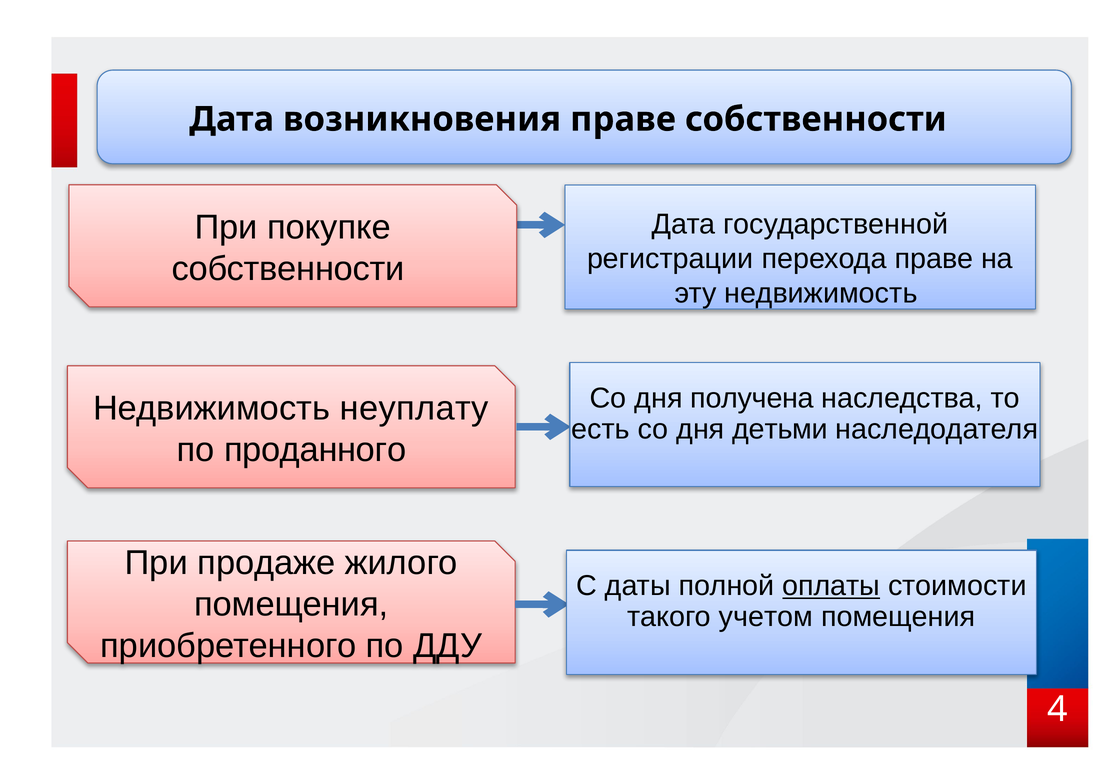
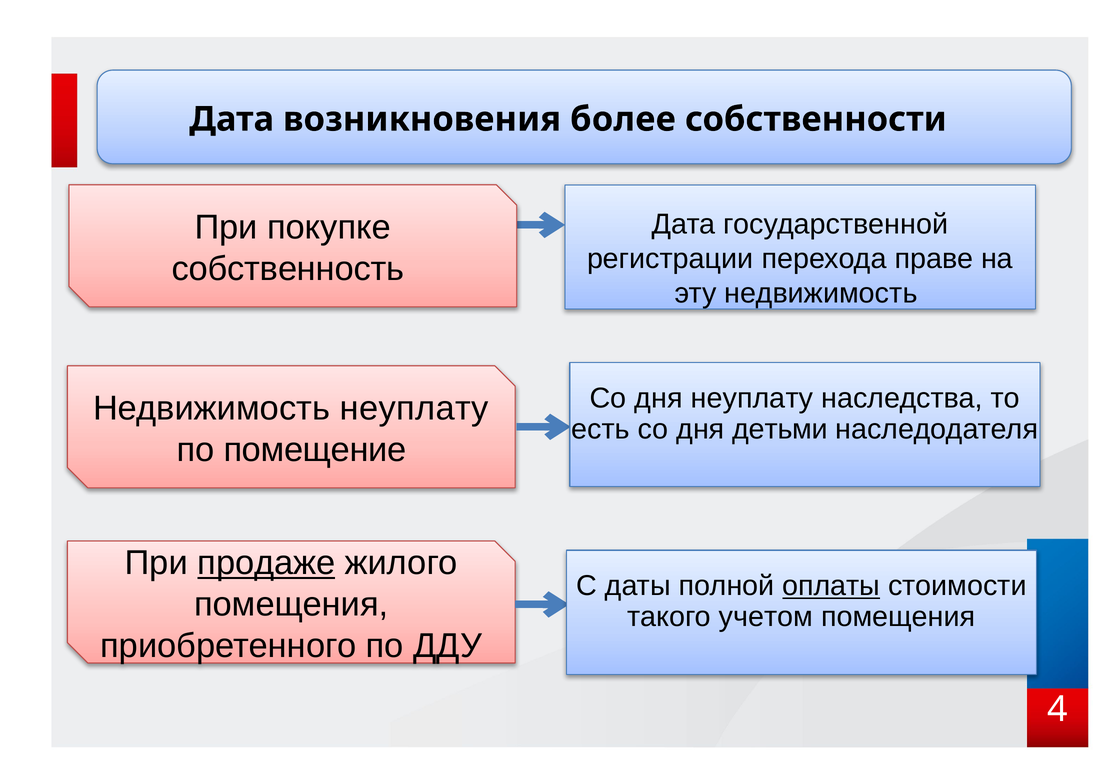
возникновения праве: праве -> более (623, 119)
собственности: собственности -> собственность (288, 269)
дня получена: получена -> неуплату (752, 398)
проданного: проданного -> помещение (315, 450)
продаже underline: none -> present (266, 563)
